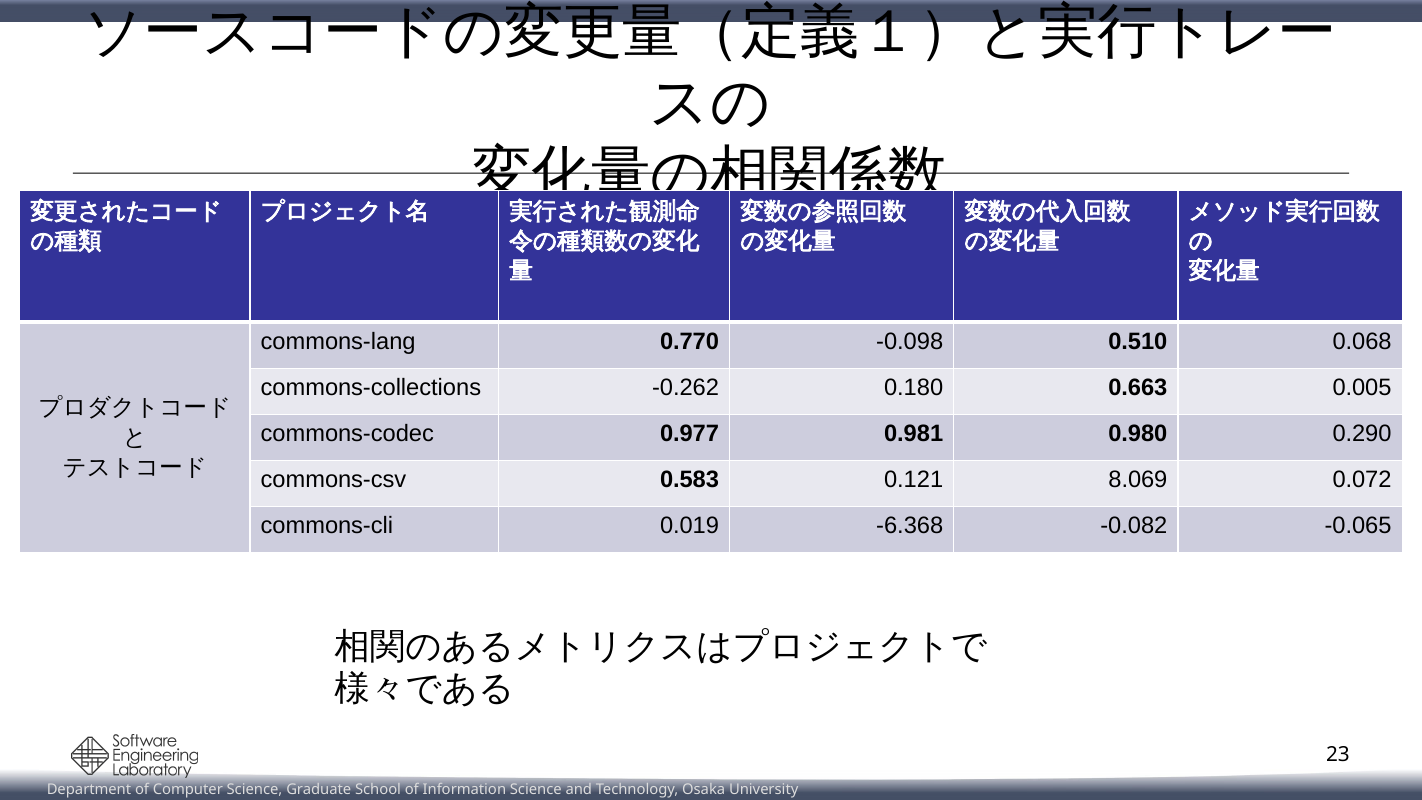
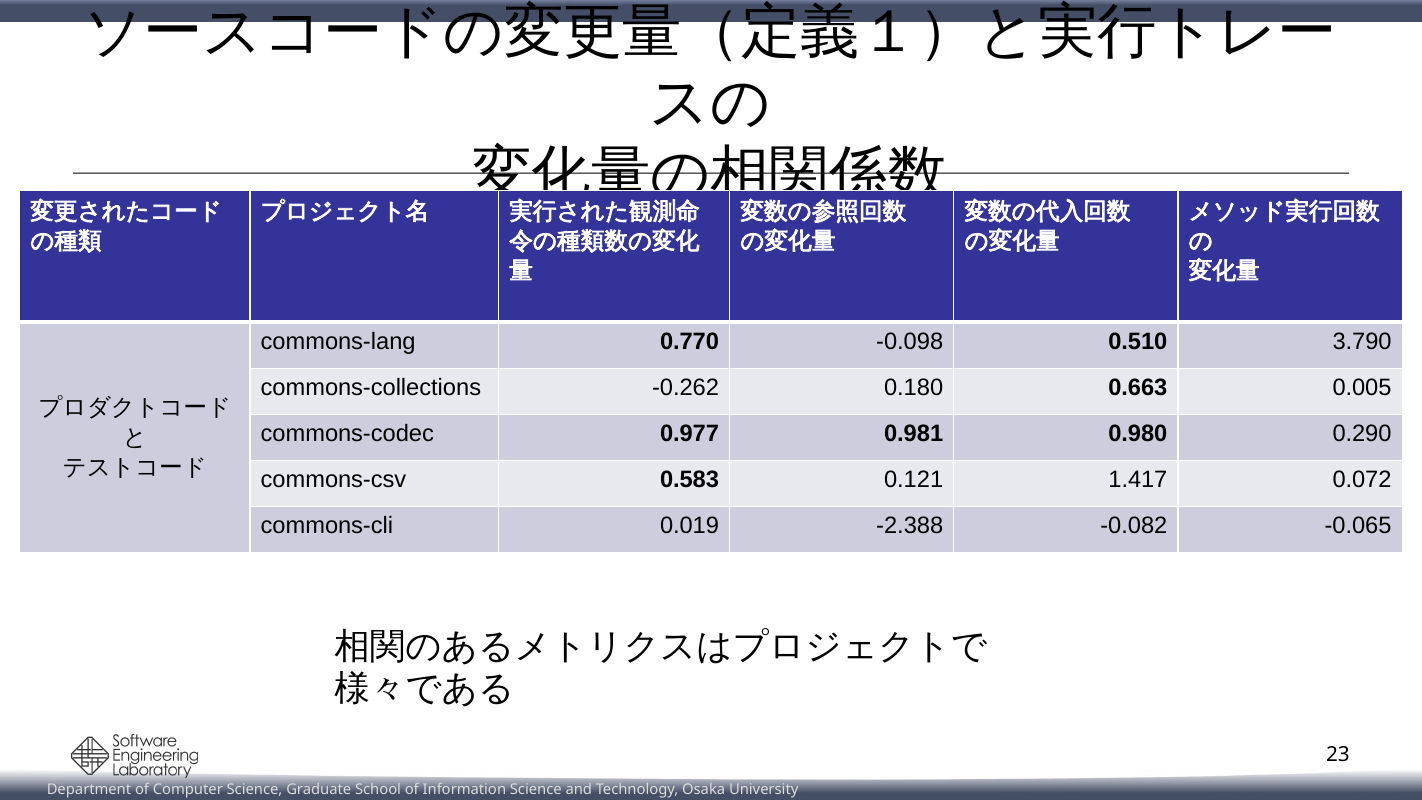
0.068: 0.068 -> 3.790 (1362, 341)
8.069: 8.069 -> 1.417 (1138, 479)
-6.368: -6.368 -> -2.388 (910, 525)
